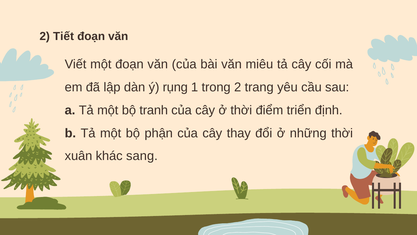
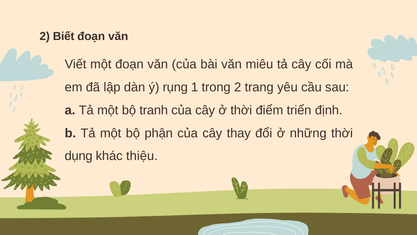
Tiết: Tiết -> Biết (64, 36)
xuân: xuân -> dụng (79, 156)
sang: sang -> thiệu (142, 156)
